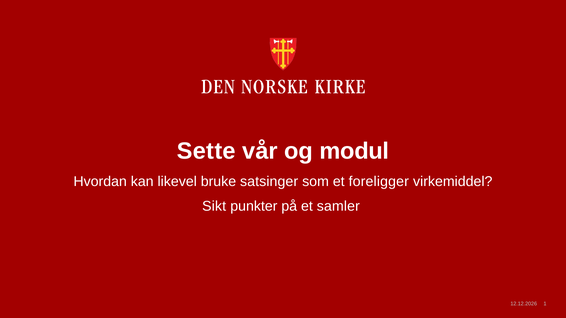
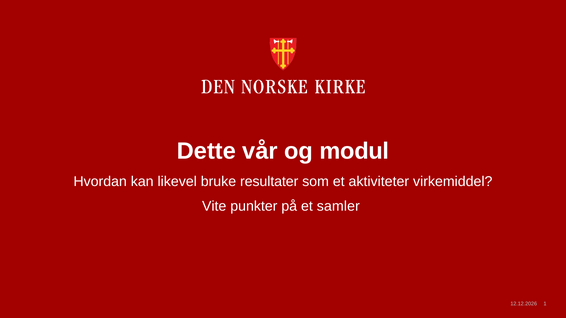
Sette: Sette -> Dette (206, 151)
satsinger: satsinger -> resultater (269, 182)
foreligger: foreligger -> aktiviteter (379, 182)
Sikt: Sikt -> Vite (214, 206)
